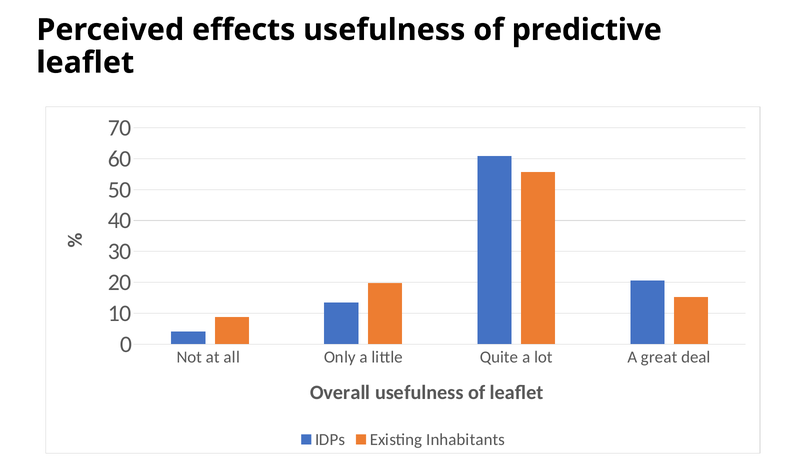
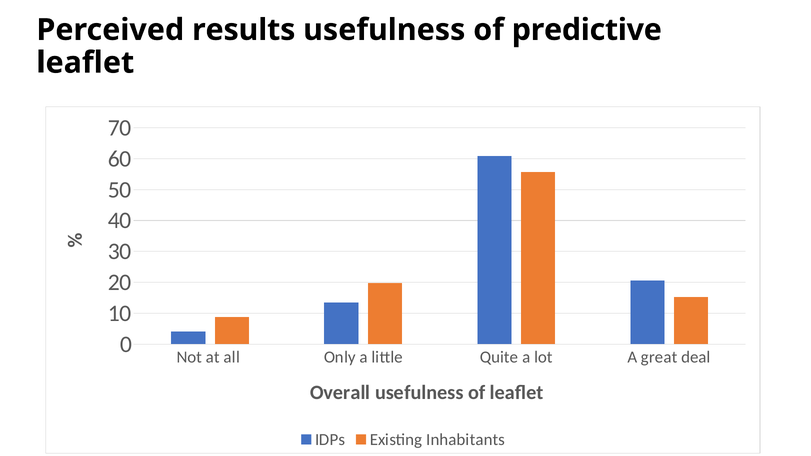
effects: effects -> results (244, 30)
